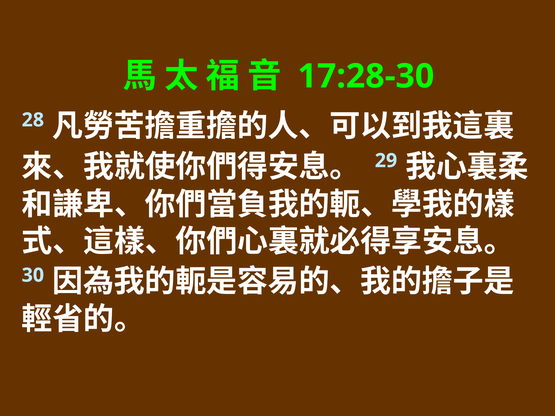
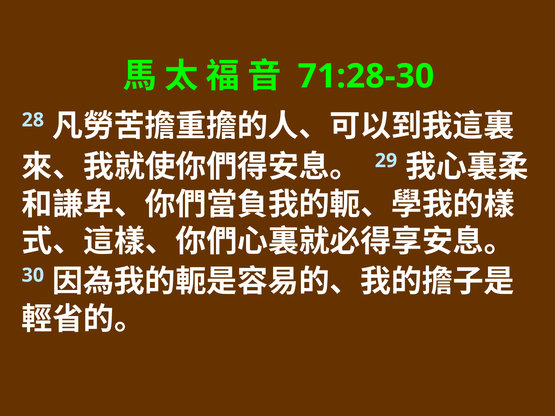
17:28-30: 17:28-30 -> 71:28-30 (366, 76)
